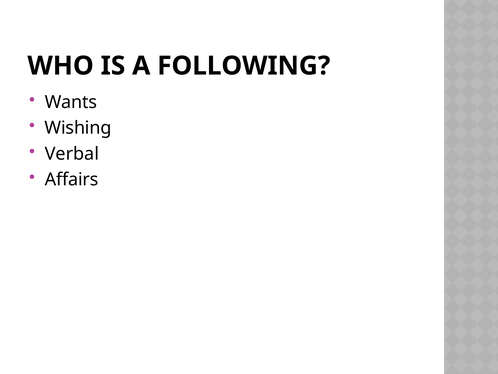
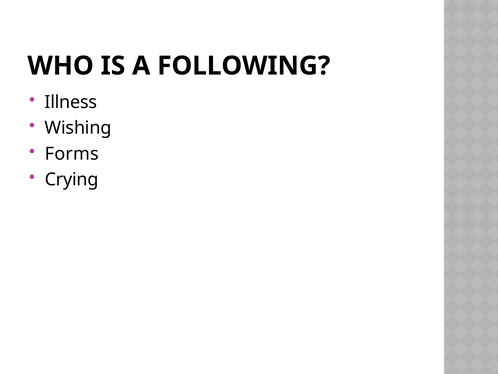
Wants: Wants -> Illness (71, 102)
Verbal: Verbal -> Forms (72, 154)
Affairs: Affairs -> Crying (72, 179)
